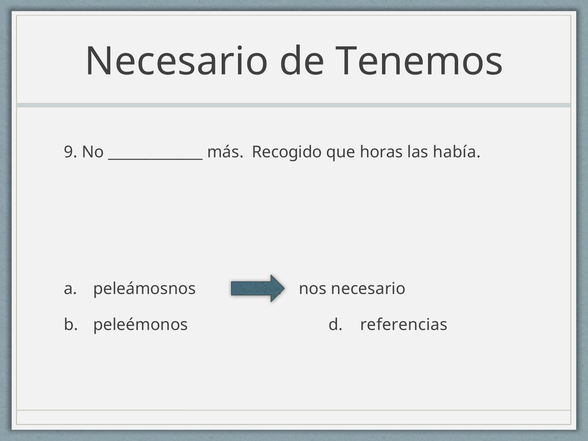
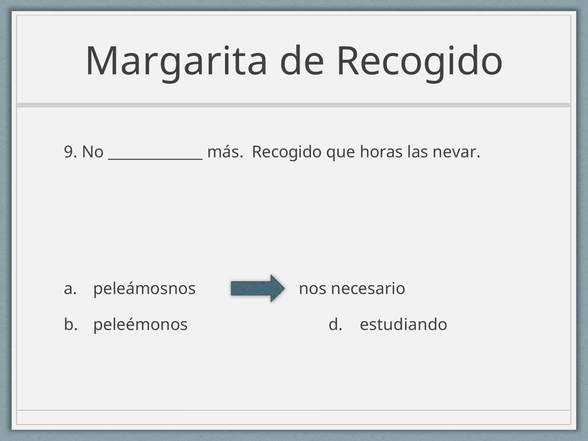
Necesario: Necesario -> Margarita (177, 61)
de Tenemos: Tenemos -> Recogido (420, 61)
había: había -> nevar (457, 152)
referencias: referencias -> estudiando (404, 325)
